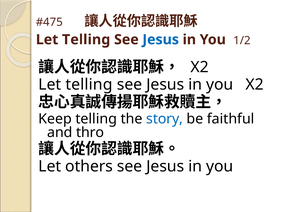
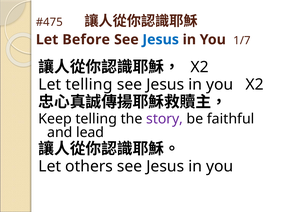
Telling: Telling -> Before (86, 40)
1/2: 1/2 -> 1/7 (242, 41)
story colour: blue -> purple (165, 119)
thro: thro -> lead (90, 132)
